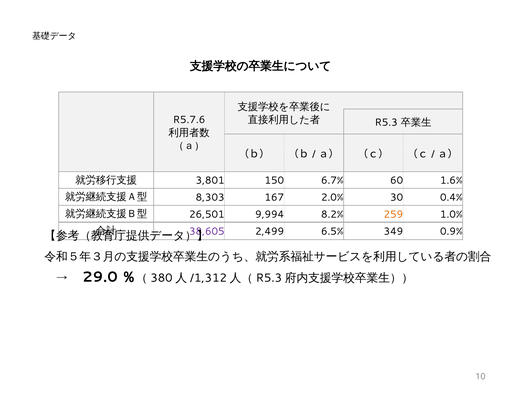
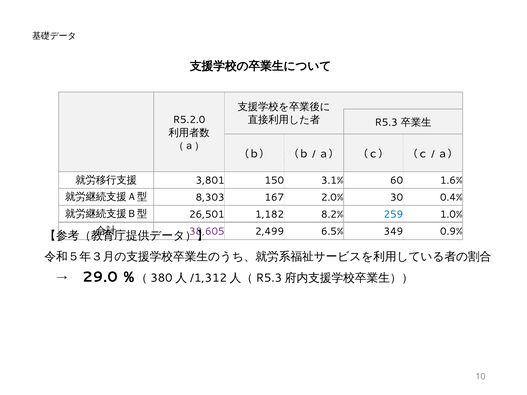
R5.7.6: R5.7.6 -> R5.2.0 (189, 120)
6.7%: 6.7% -> 3.1% (332, 181)
9,994: 9,994 -> 1,182 (270, 214)
259 colour: orange -> blue (393, 214)
